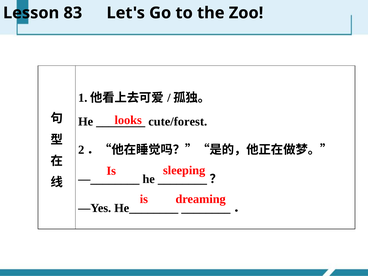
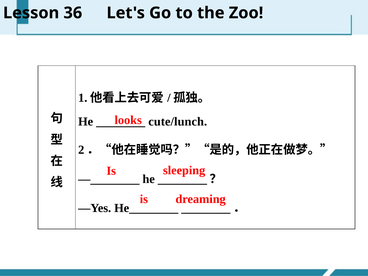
83: 83 -> 36 (73, 13)
cute/forest: cute/forest -> cute/lunch (178, 122)
